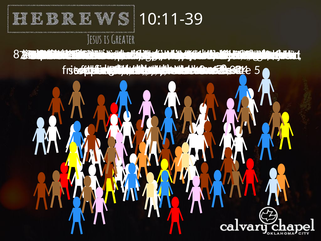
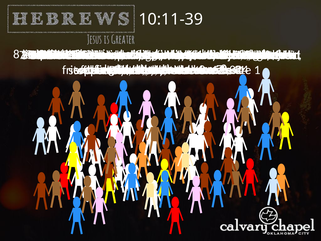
5: 5 -> 1 (257, 70)
